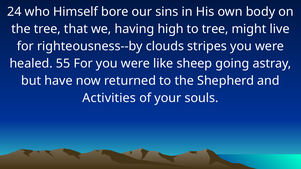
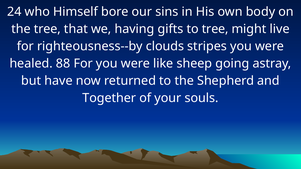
high: high -> gifts (171, 29)
55: 55 -> 88 (63, 64)
Activities: Activities -> Together (109, 98)
